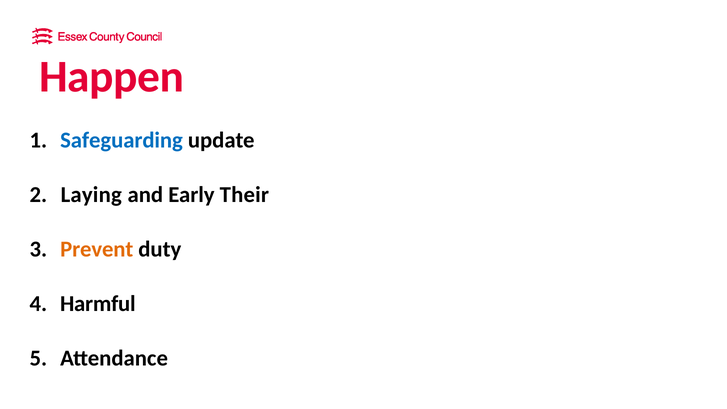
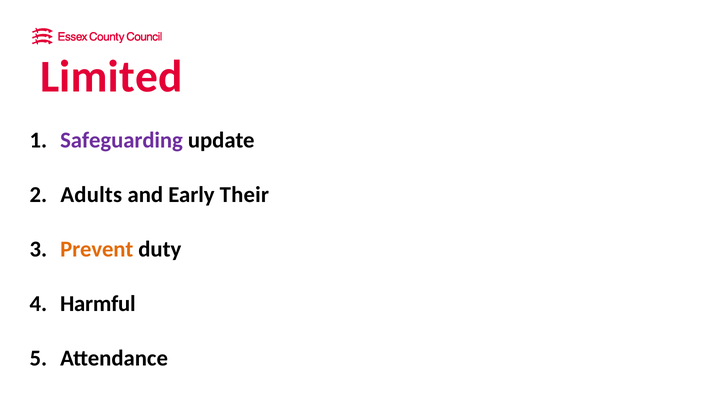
Happen: Happen -> Limited (111, 77)
Safeguarding colour: blue -> purple (122, 140)
Laying: Laying -> Adults (91, 195)
